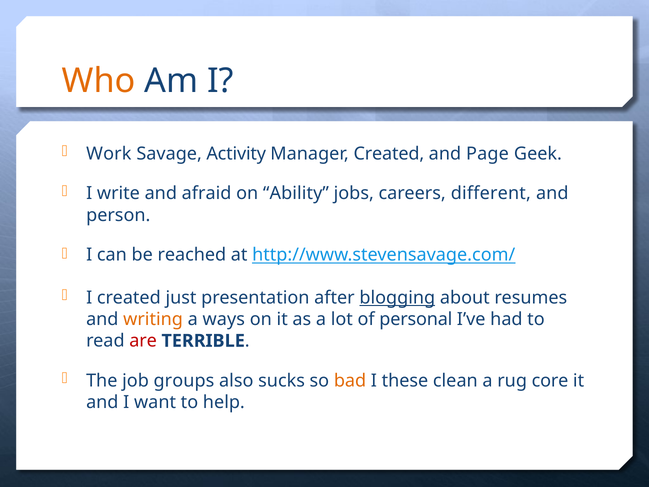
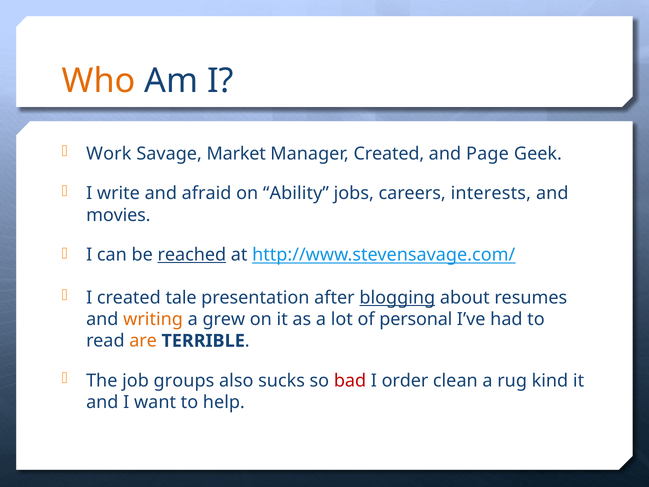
Activity: Activity -> Market (236, 154)
different: different -> interests (491, 193)
person: person -> movies (118, 215)
reached underline: none -> present (192, 255)
just: just -> tale (181, 297)
ways: ways -> grew (224, 319)
are colour: red -> orange (143, 341)
bad colour: orange -> red (350, 380)
these: these -> order (405, 380)
core: core -> kind (550, 380)
